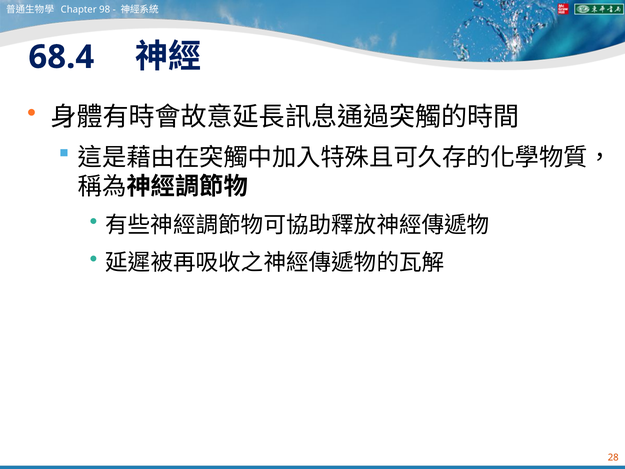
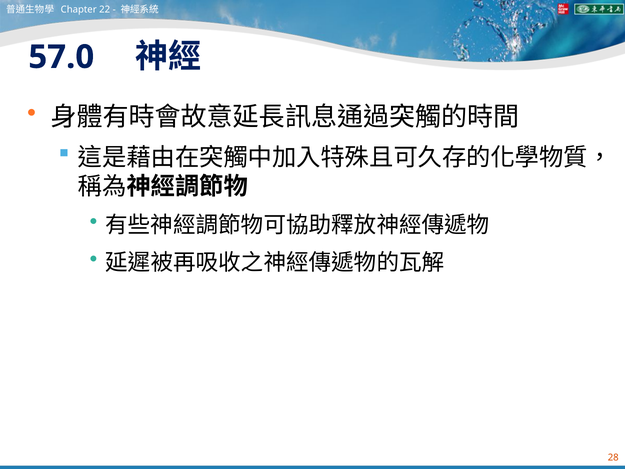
98: 98 -> 22 (105, 10)
68.4: 68.4 -> 57.0 (61, 57)
